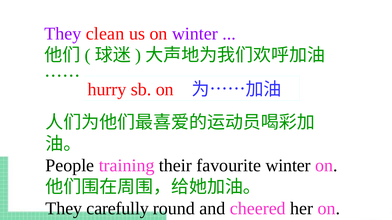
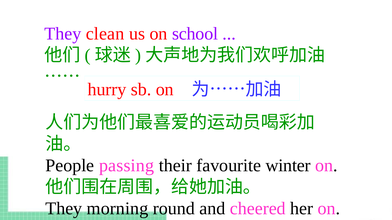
on winter: winter -> school (195, 34)
training: training -> passing (127, 166)
carefully: carefully -> morning (117, 209)
